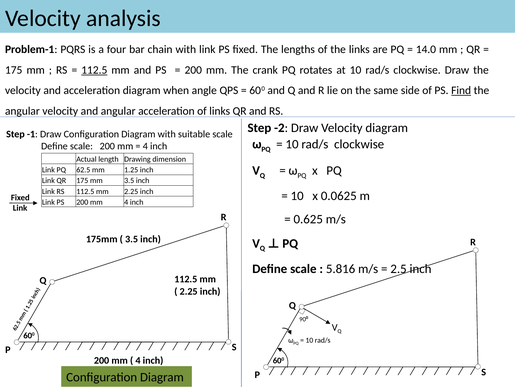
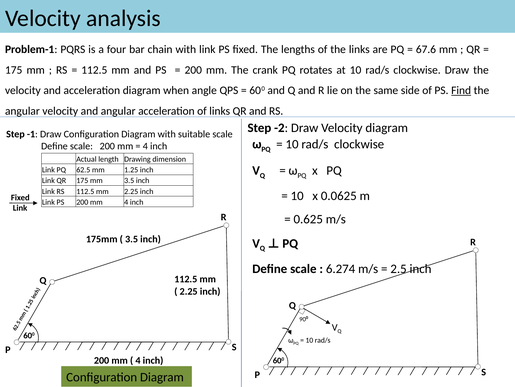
14.0: 14.0 -> 67.6 (426, 49)
112.5 underline: present -> none (94, 70)
5.816: 5.816 -> 6.274 (341, 268)
